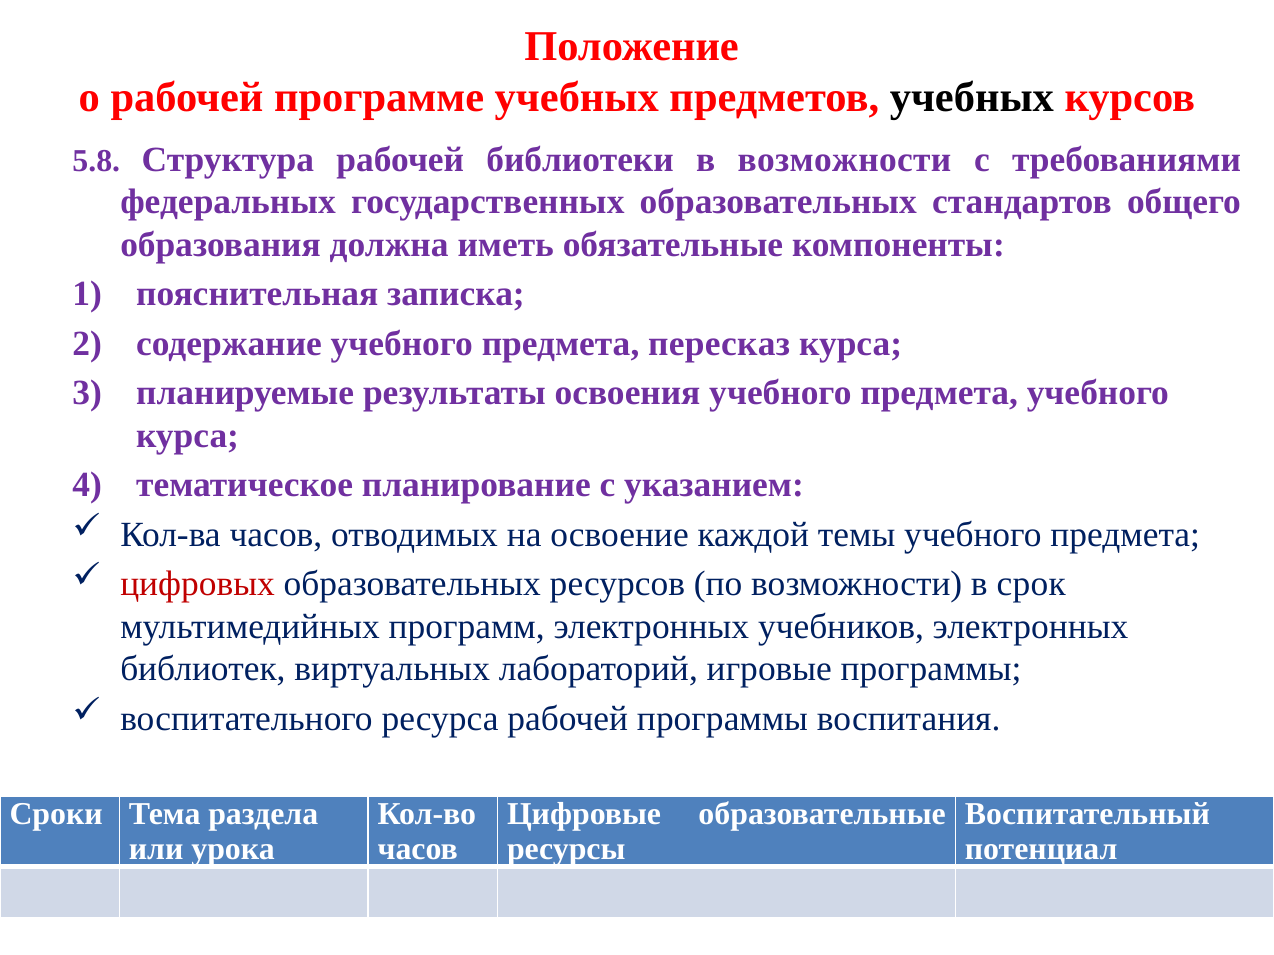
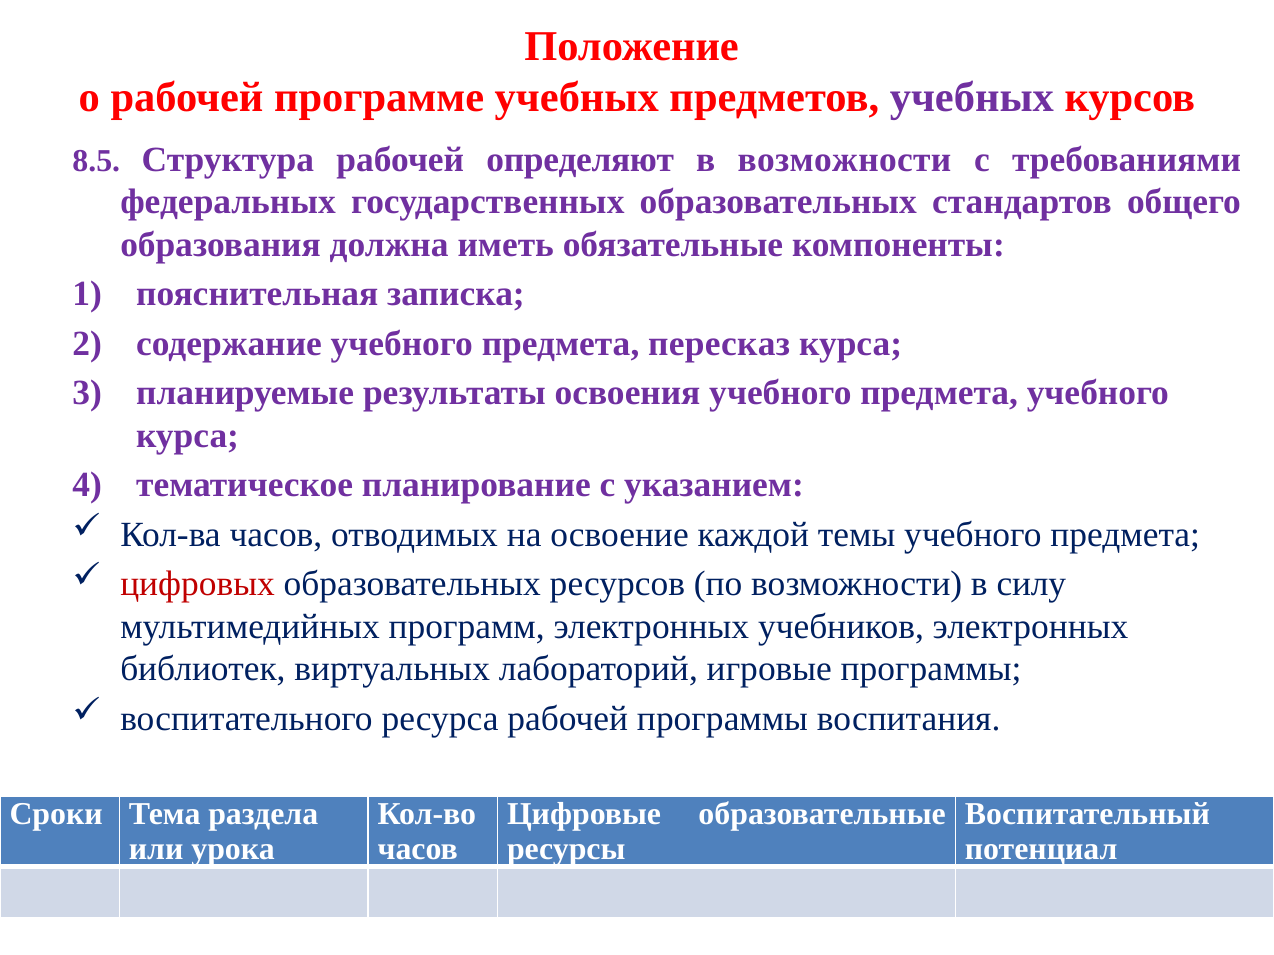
учебных colour: black -> purple (972, 97)
5.8: 5.8 -> 8.5 (96, 161)
библиотеки: библиотеки -> определяют (580, 160)
срок: срок -> силу (1031, 584)
